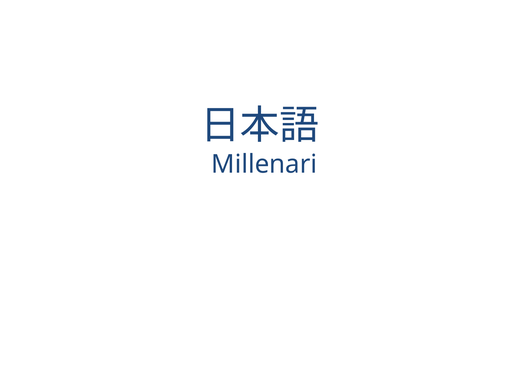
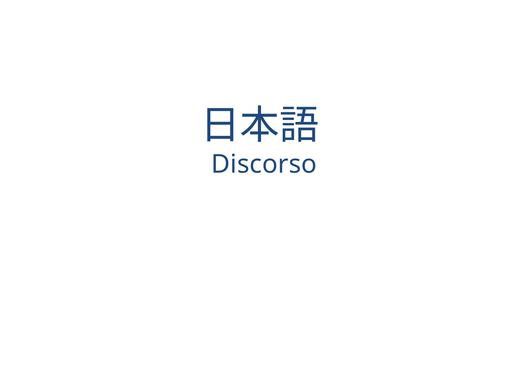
Millenari: Millenari -> Discorso (264, 164)
